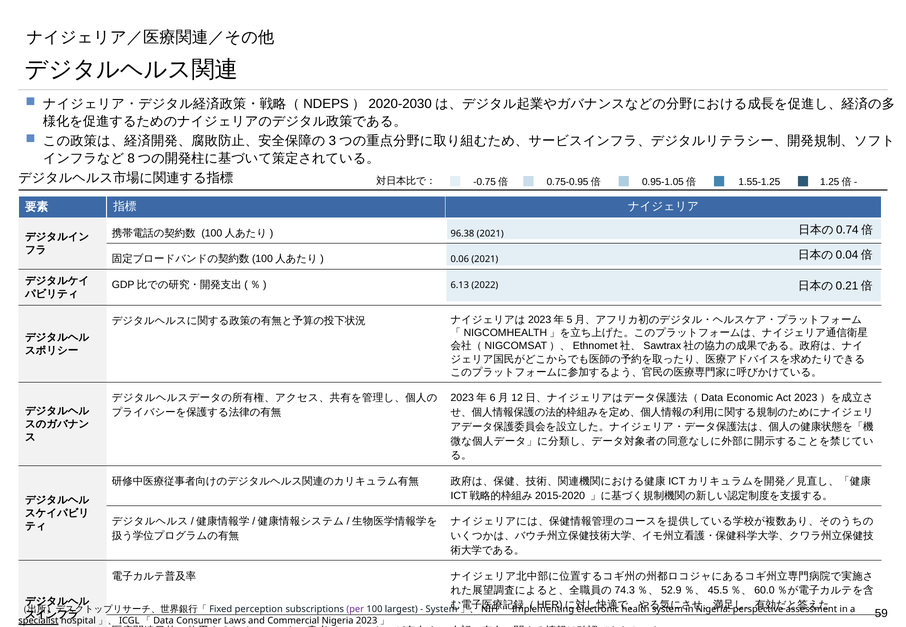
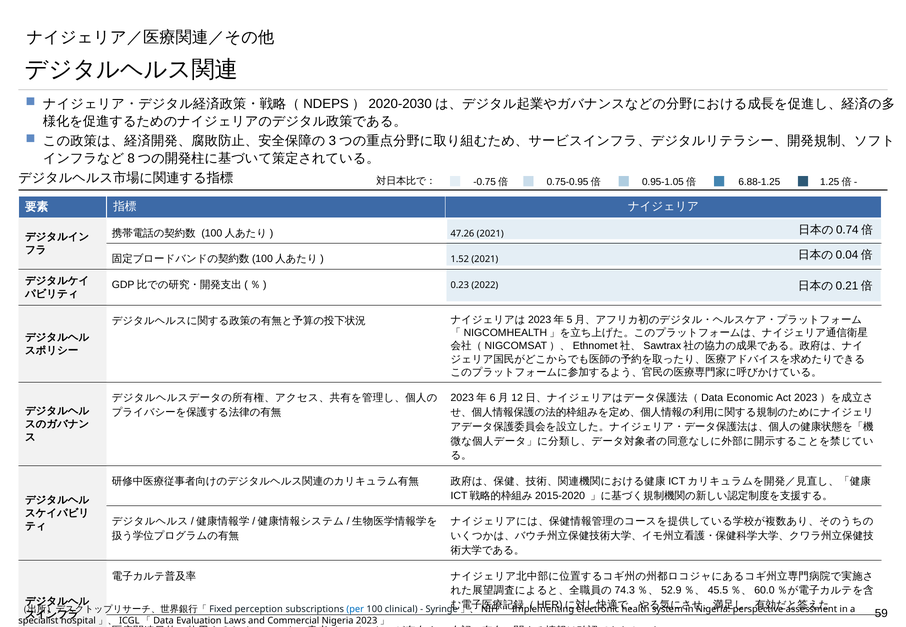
1.55-1.25: 1.55-1.25 -> 6.88-1.25 (759, 182)
96.38: 96.38 -> 47.26 (462, 234)
0.06: 0.06 -> 1.52 (460, 259)
6.13: 6.13 -> 0.23 (460, 285)
per colour: purple -> blue (355, 610)
largest: largest -> clinical (401, 610)
System: System -> Syringe (442, 610)
specialist underline: present -> none (38, 621)
Consumer: Consumer -> Evaluation (199, 621)
